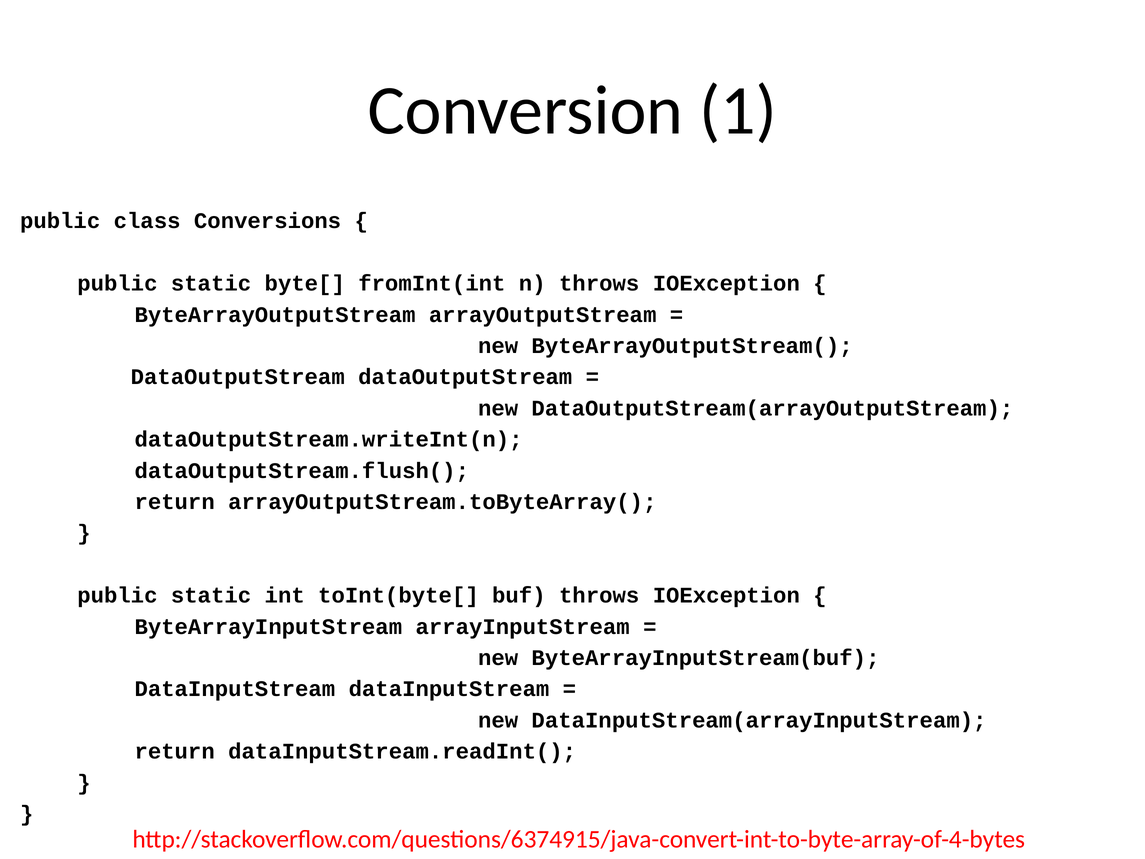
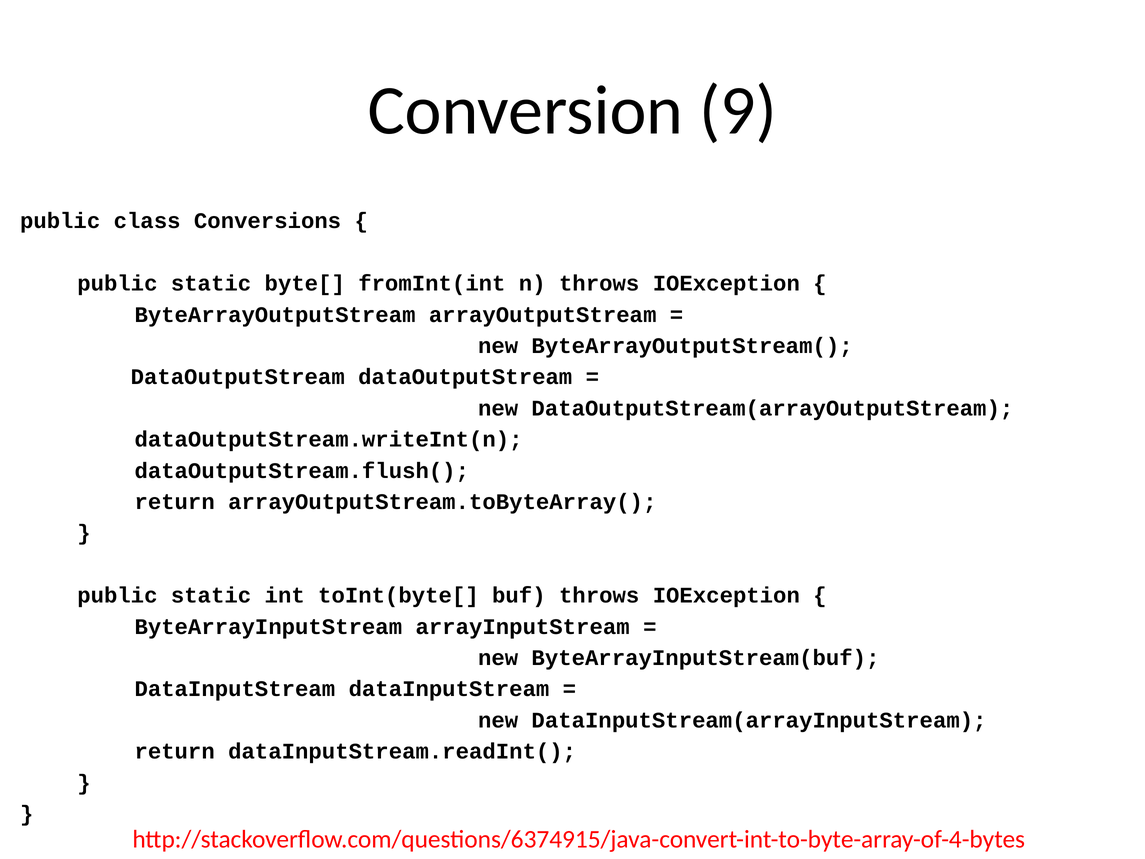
1: 1 -> 9 (738, 111)
